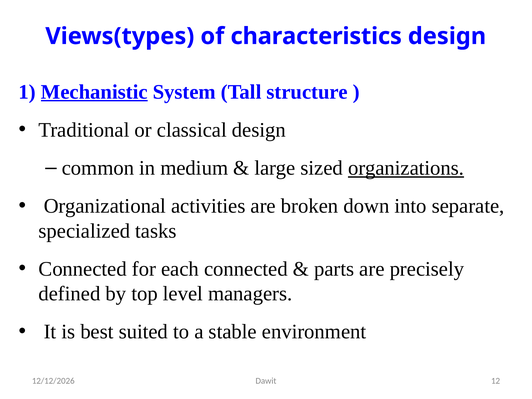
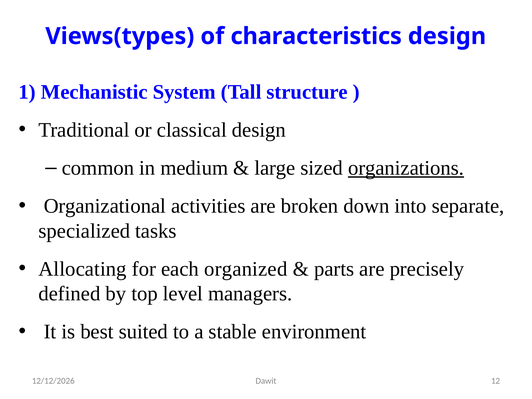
Mechanistic underline: present -> none (94, 92)
Connected: Connected -> Allocating (83, 269)
each connected: connected -> organized (246, 269)
